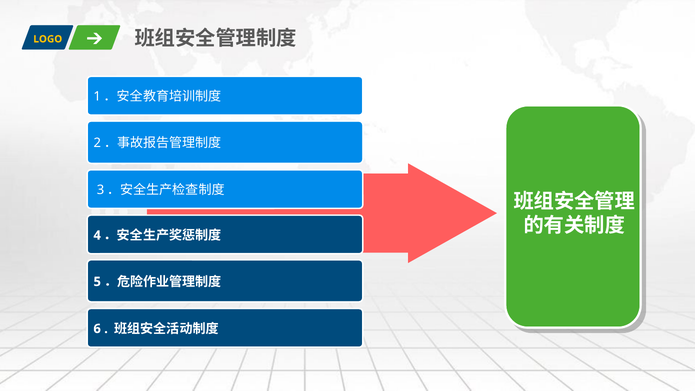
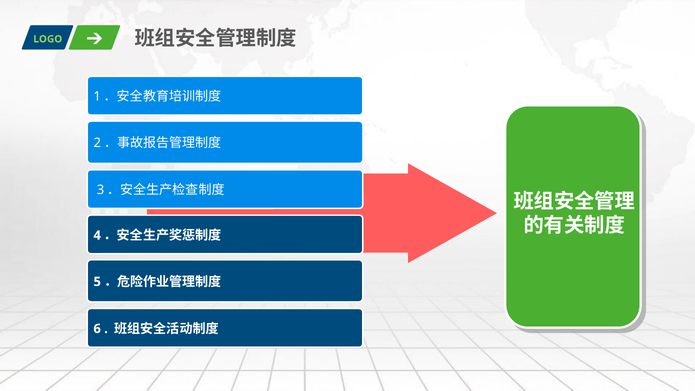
LOGO colour: yellow -> light green (48, 39)
